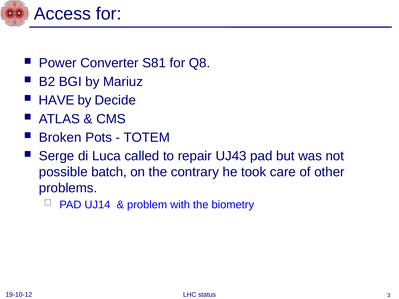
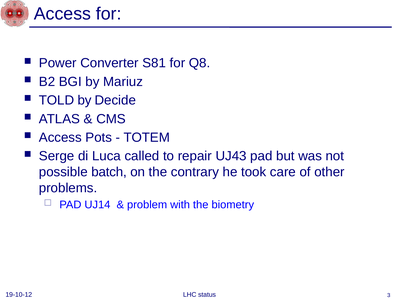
HAVE: HAVE -> TOLD (57, 100)
Broken: Broken -> Access (60, 138)
